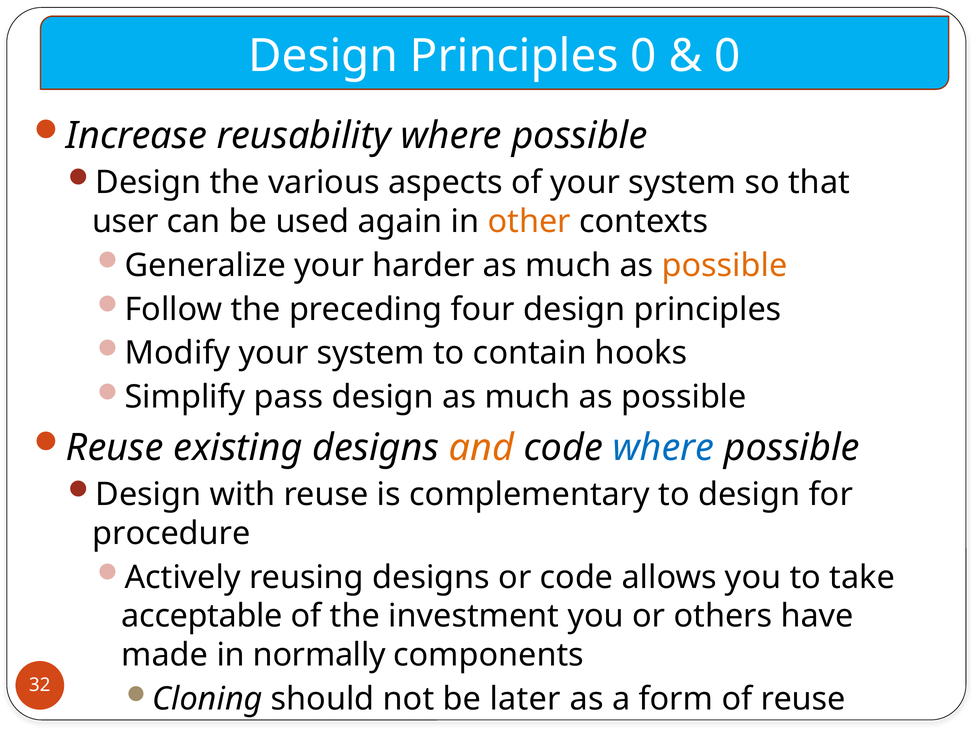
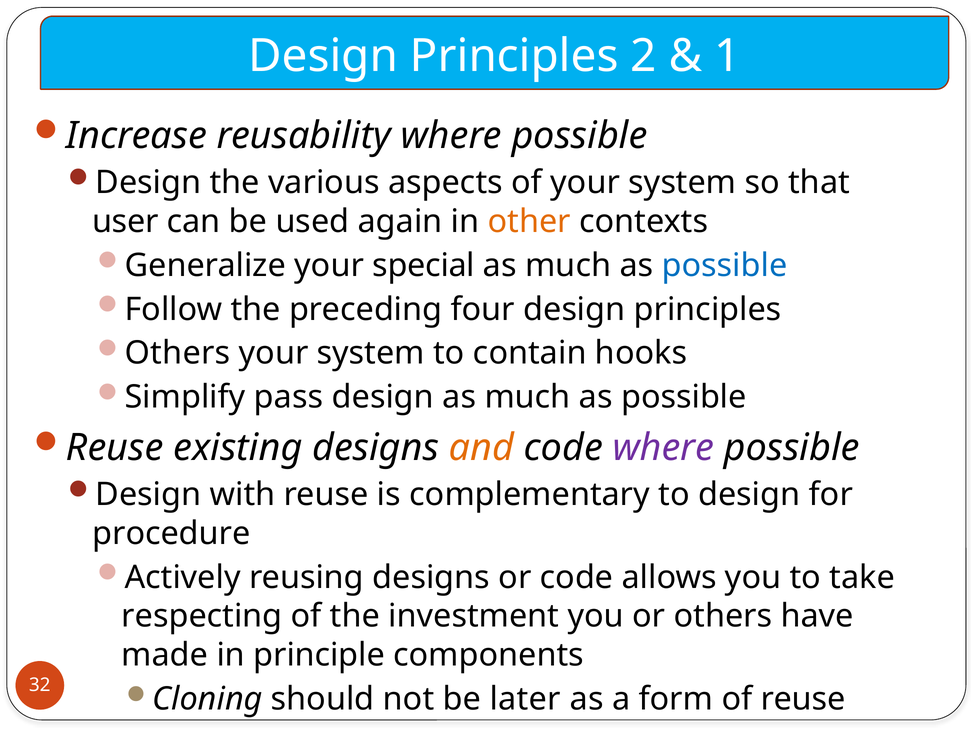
Principles 0: 0 -> 2 (644, 56)
0: 0 -> 1 (727, 56)
harder: harder -> special (424, 265)
possible colour: orange -> blue (724, 265)
Modify: Modify -> Others (177, 353)
where colour: blue -> purple (663, 447)
acceptable: acceptable -> respecting (202, 616)
normally: normally -> principle (319, 655)
